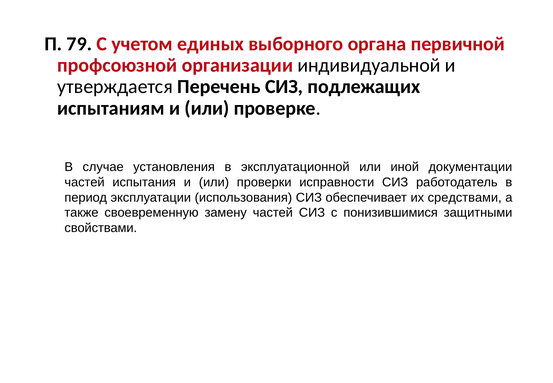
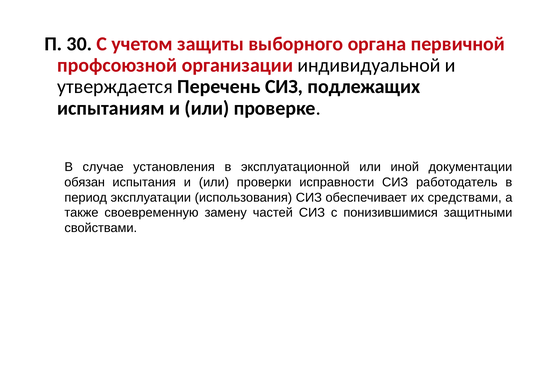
79: 79 -> 30 (79, 44)
единых: единых -> защиты (211, 44)
частей: частей -> обязан (85, 182)
